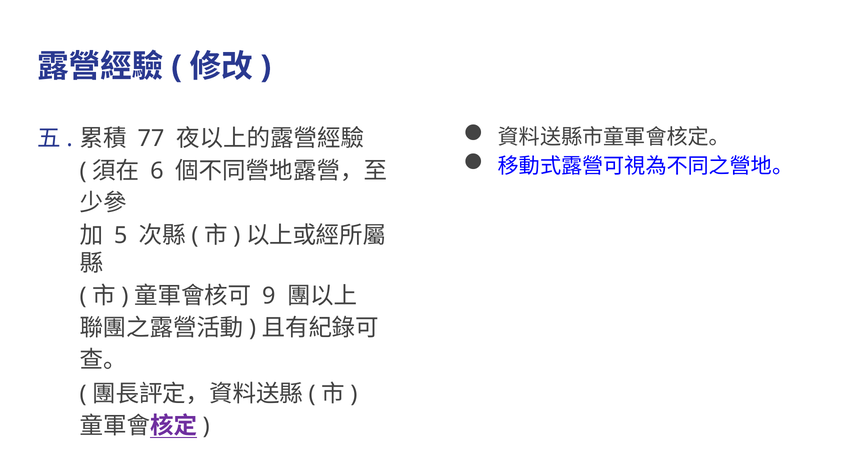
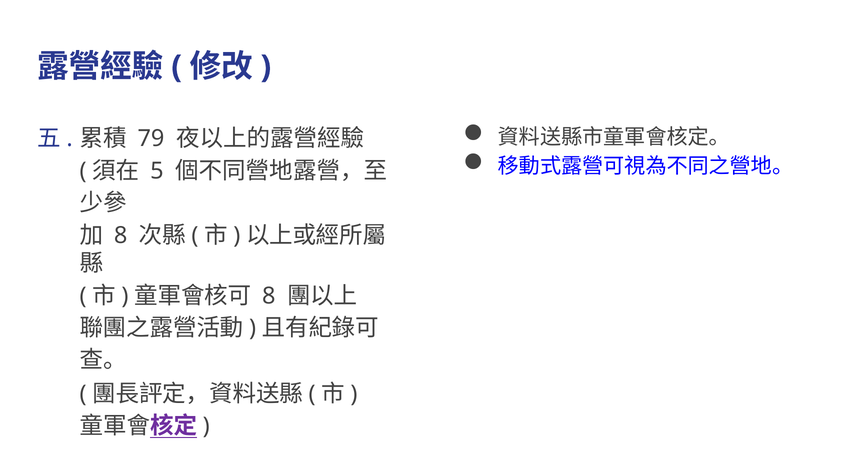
77: 77 -> 79 (151, 139)
6: 6 -> 5 (157, 171)
5: 5 -> 8 (121, 235)
9: 9 -> 8 (269, 296)
